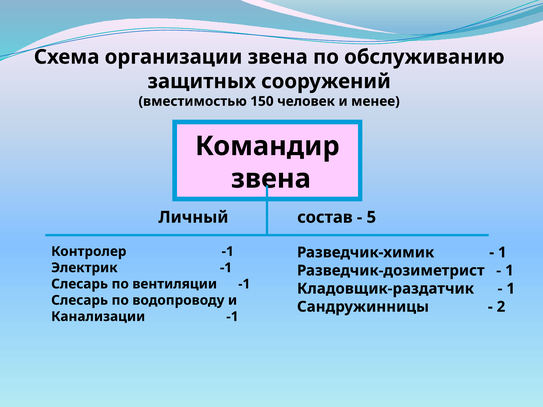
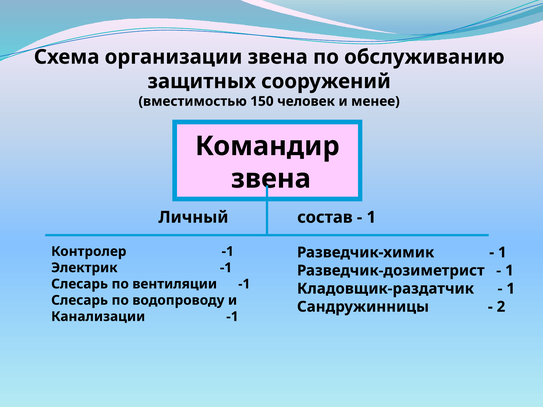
5: 5 -> 1 (371, 217)
